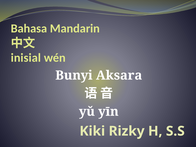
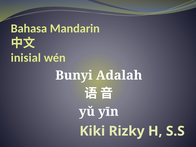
Aksara: Aksara -> Adalah (119, 75)
